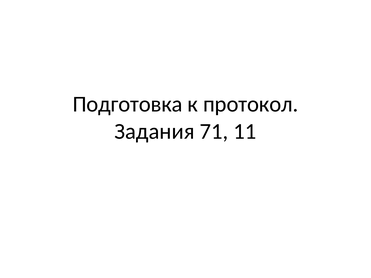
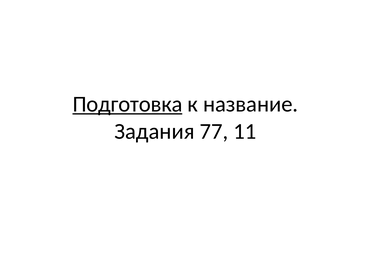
Подготовка underline: none -> present (128, 104)
протокол: протокол -> название (251, 104)
71: 71 -> 77 (214, 131)
